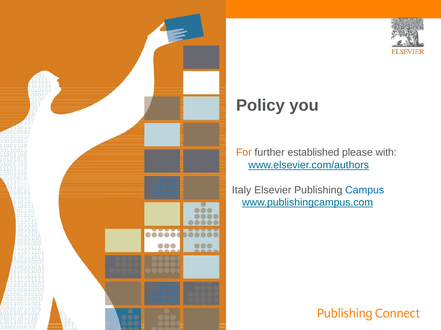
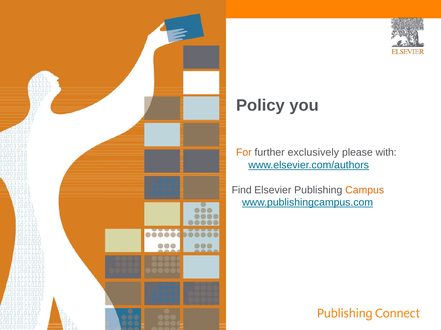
established: established -> exclusively (313, 153)
Italy: Italy -> Find (242, 190)
Campus colour: blue -> orange (365, 190)
